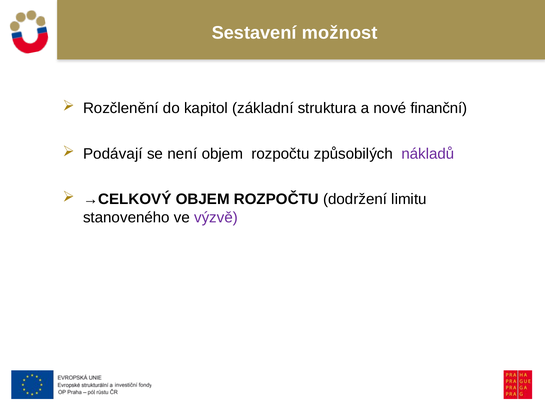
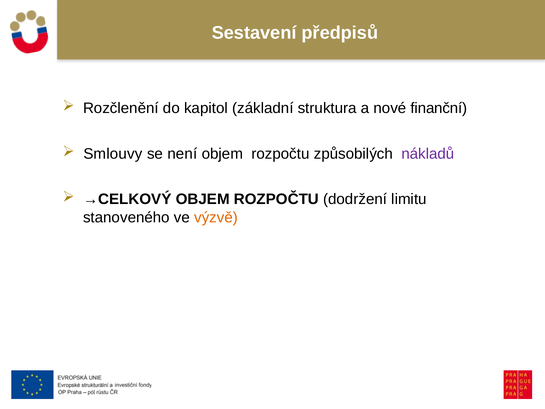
možnost: možnost -> předpisů (340, 33)
Podávají: Podávají -> Smlouvy (113, 154)
výzvě colour: purple -> orange (216, 217)
